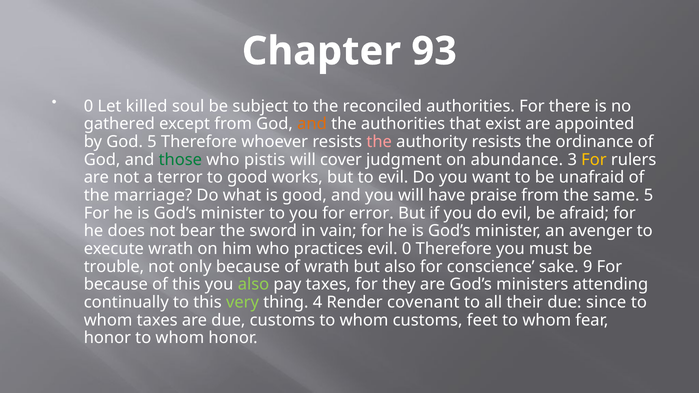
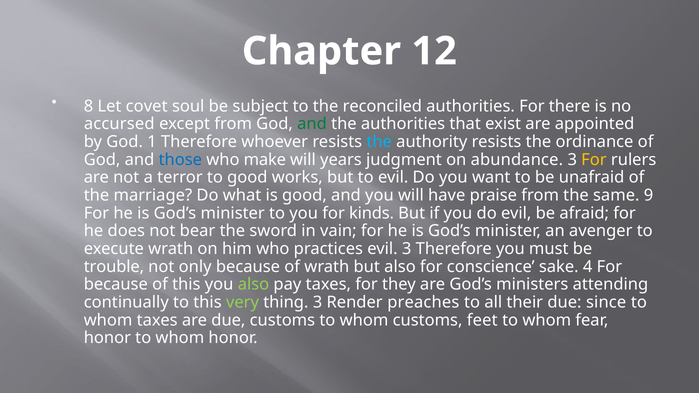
93: 93 -> 12 (434, 51)
0: 0 -> 8 (88, 106)
killed: killed -> covet (147, 106)
gathered: gathered -> accursed (119, 124)
and colour: orange -> green (312, 124)
God 5: 5 -> 1 (152, 142)
the colour: pink -> light blue (379, 142)
those colour: green -> blue (180, 160)
pistis: pistis -> make (265, 160)
cover: cover -> years (341, 160)
same 5: 5 -> 9 (649, 195)
error: error -> kinds (372, 213)
evil 0: 0 -> 3 (407, 249)
9: 9 -> 4 (588, 267)
thing 4: 4 -> 3 (318, 302)
covenant: covenant -> preaches (423, 302)
